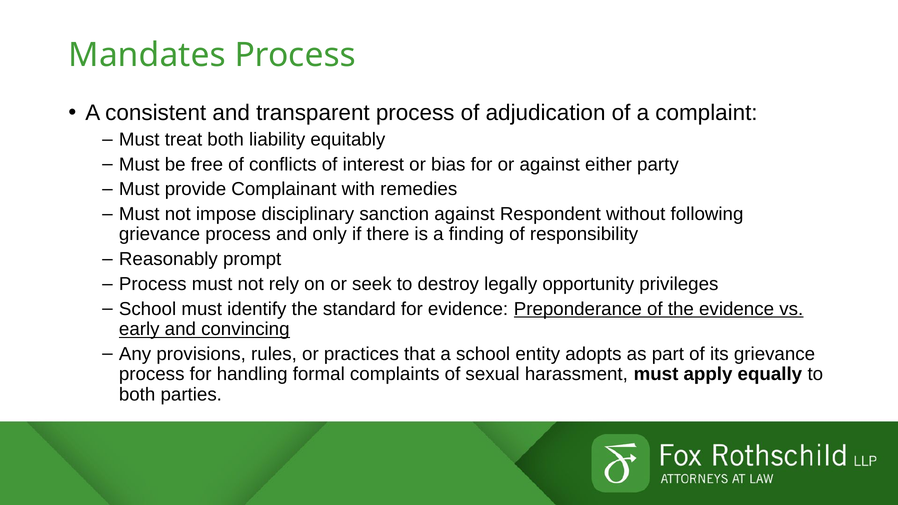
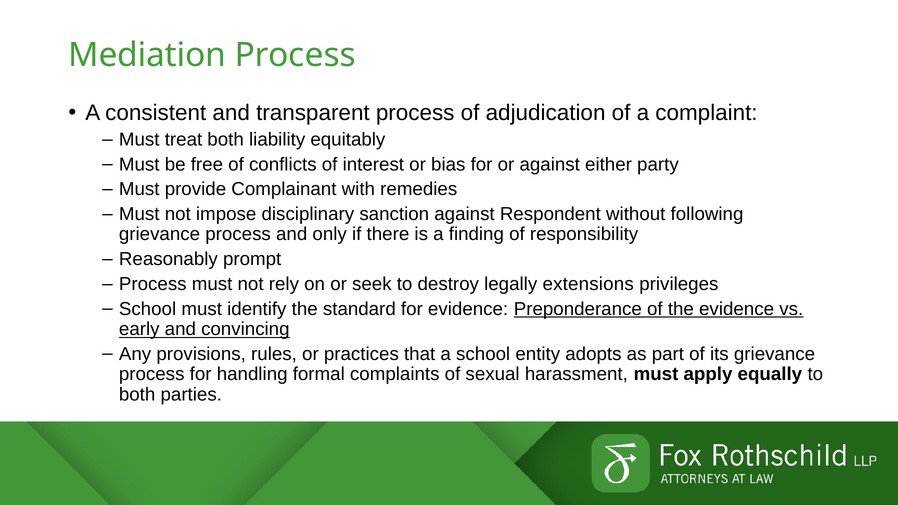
Mandates: Mandates -> Mediation (147, 55)
opportunity: opportunity -> extensions (588, 284)
